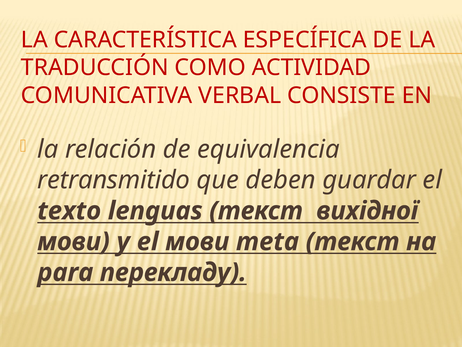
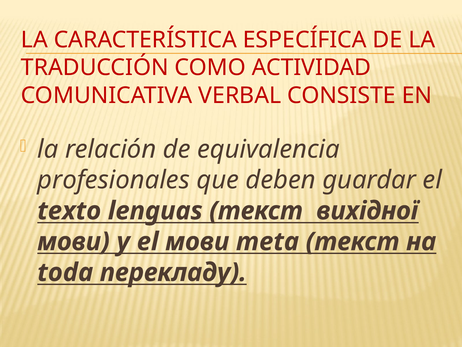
retransmitido: retransmitido -> profesionales (114, 180)
para: para -> toda (65, 272)
